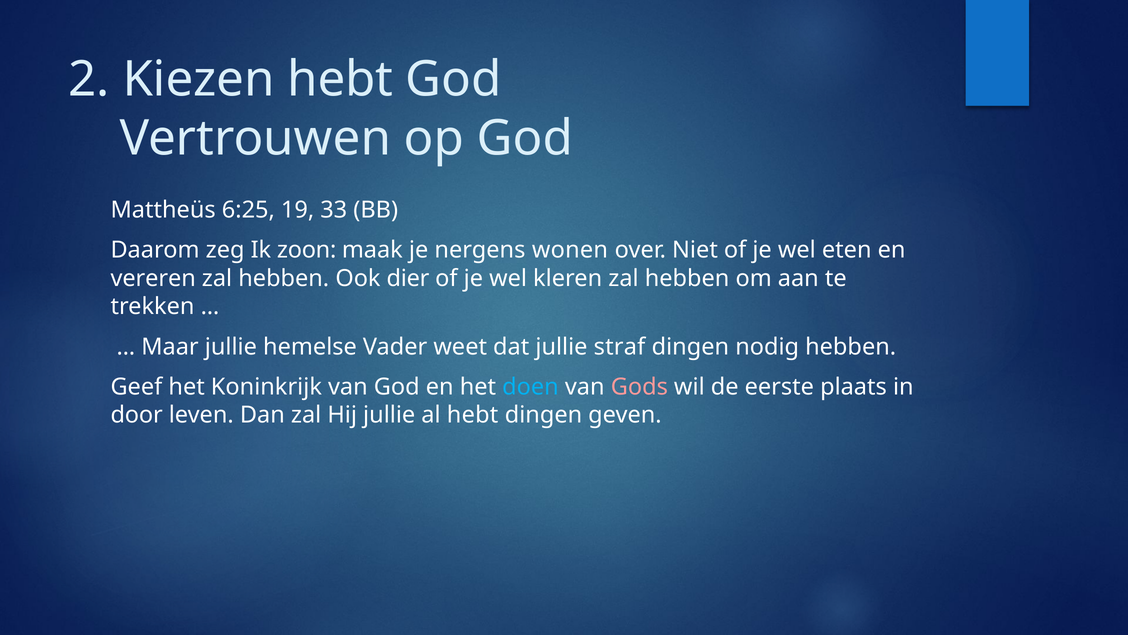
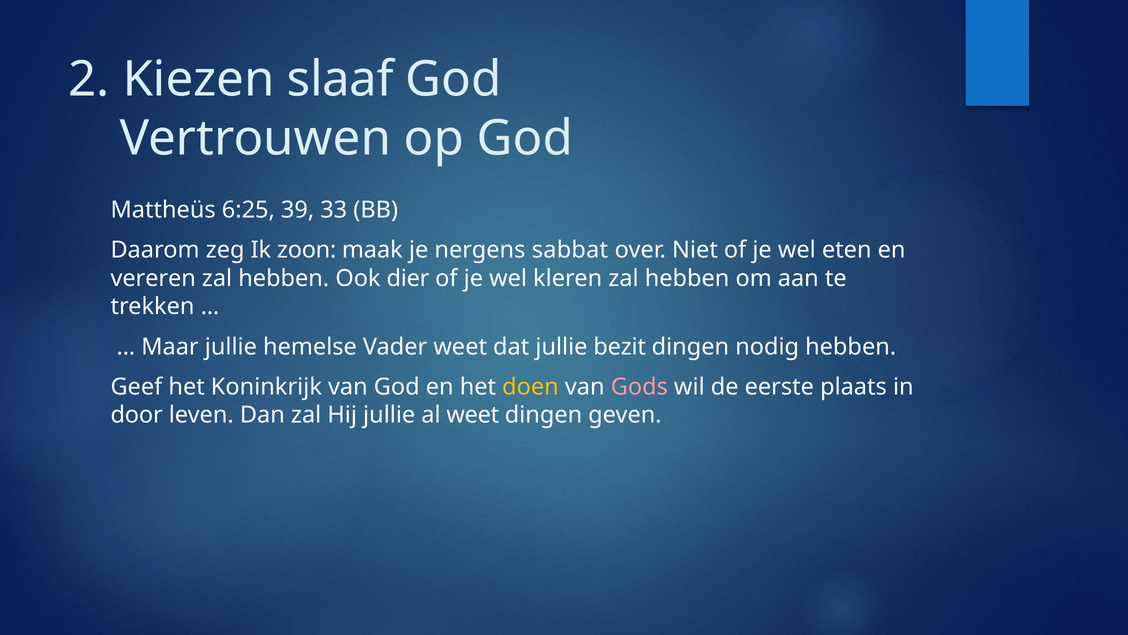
Kiezen hebt: hebt -> slaaf (340, 79)
19: 19 -> 39 (298, 210)
wonen: wonen -> sabbat (570, 250)
straf: straf -> bezit (620, 346)
doen colour: light blue -> yellow (531, 386)
al hebt: hebt -> weet (473, 415)
